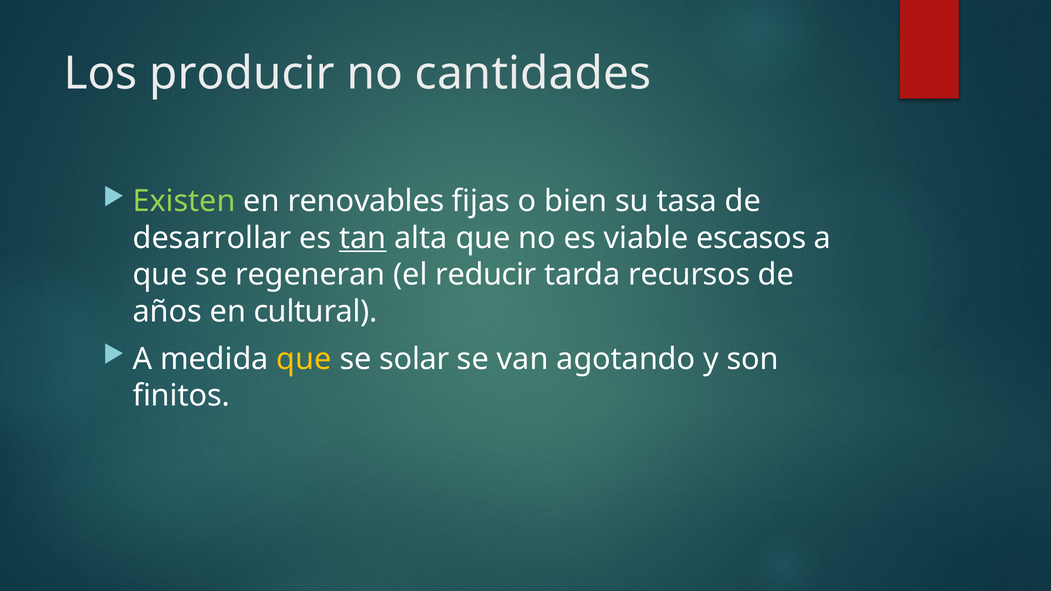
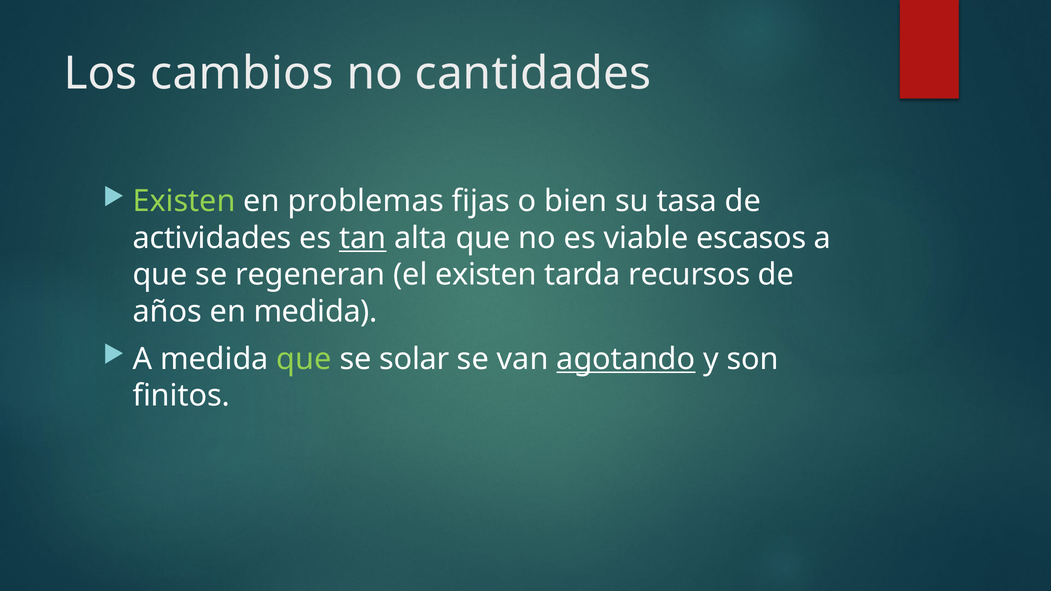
producir: producir -> cambios (242, 74)
renovables: renovables -> problemas (366, 201)
desarrollar: desarrollar -> actividades (212, 238)
el reducir: reducir -> existen (486, 275)
en cultural: cultural -> medida (316, 312)
que colour: yellow -> light green (304, 359)
agotando underline: none -> present (626, 359)
